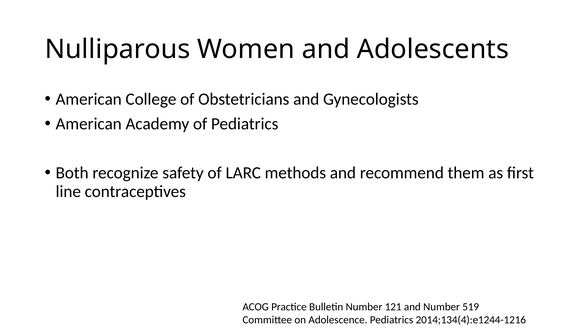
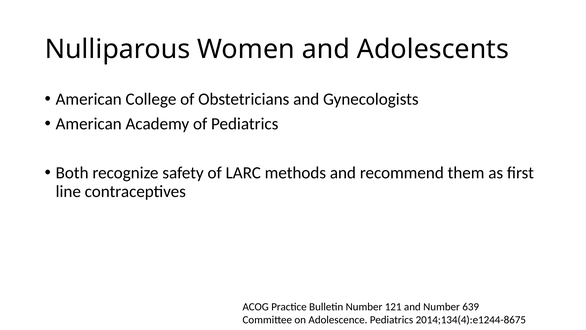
519: 519 -> 639 (471, 306)
2014;134(4):e1244-1216: 2014;134(4):e1244-1216 -> 2014;134(4):e1244-8675 (471, 320)
